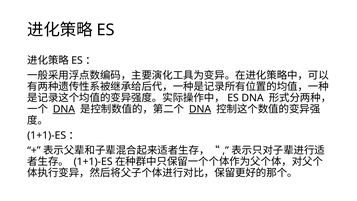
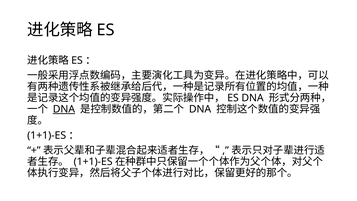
DNA underline: present -> none (200, 109)
